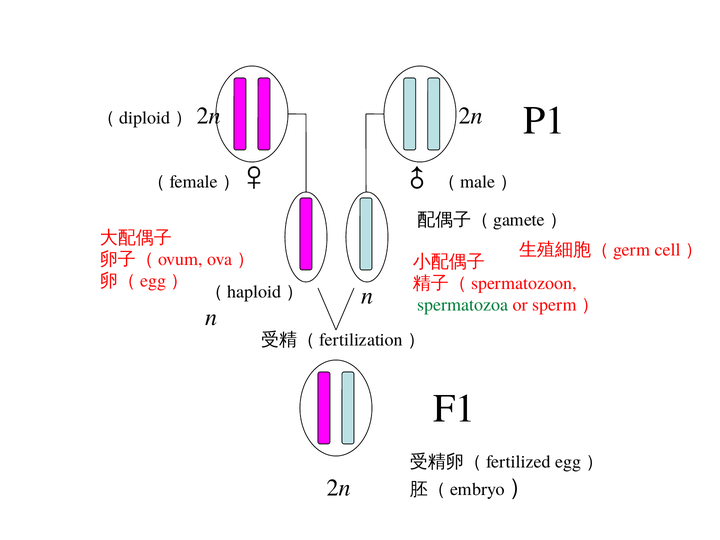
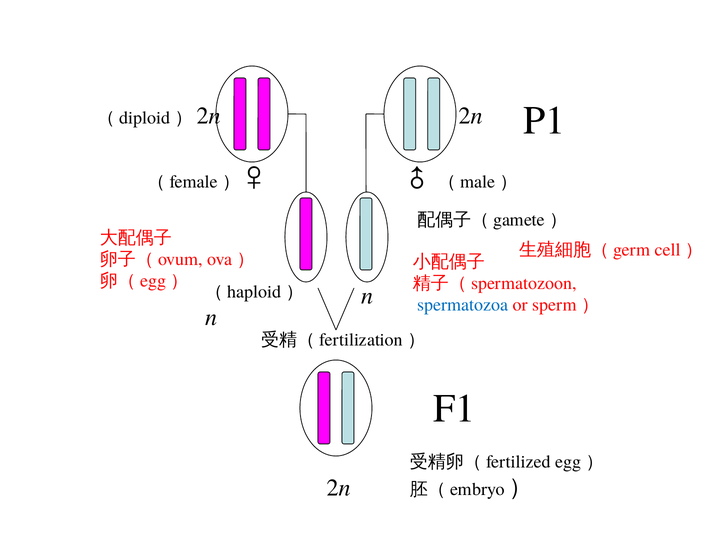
spermatozoa colour: green -> blue (463, 305)
